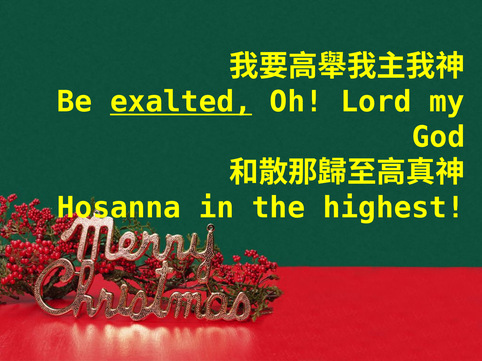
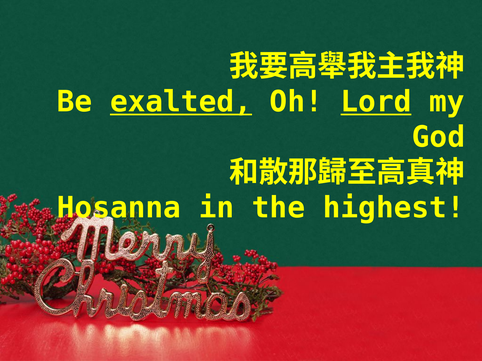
Lord underline: none -> present (376, 102)
